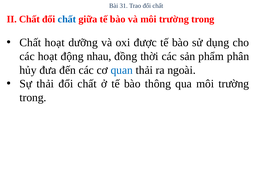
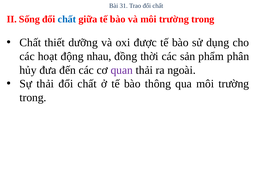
II Chất: Chất -> Sống (29, 19)
Chất hoạt: hoạt -> thiết (55, 43)
quan colour: blue -> purple (122, 70)
